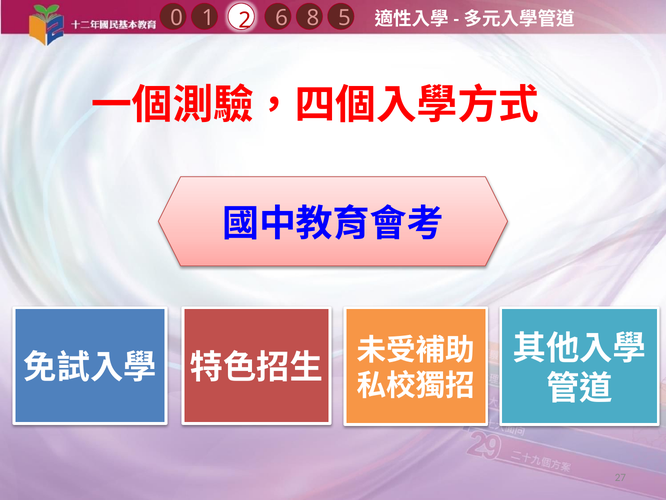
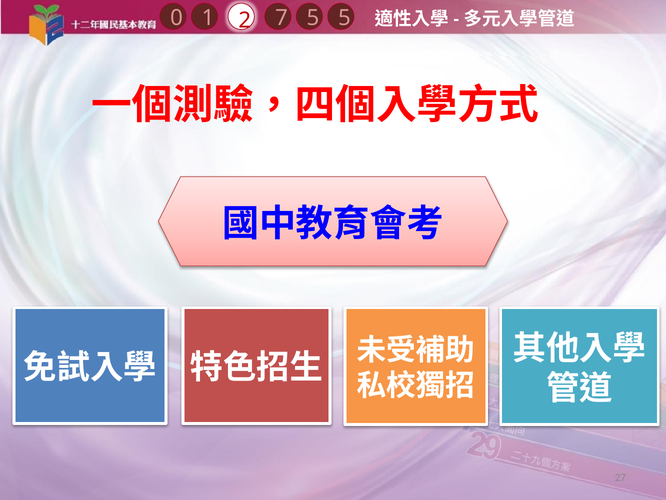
1 8: 8 -> 5 (313, 18)
6: 6 -> 7 (282, 18)
